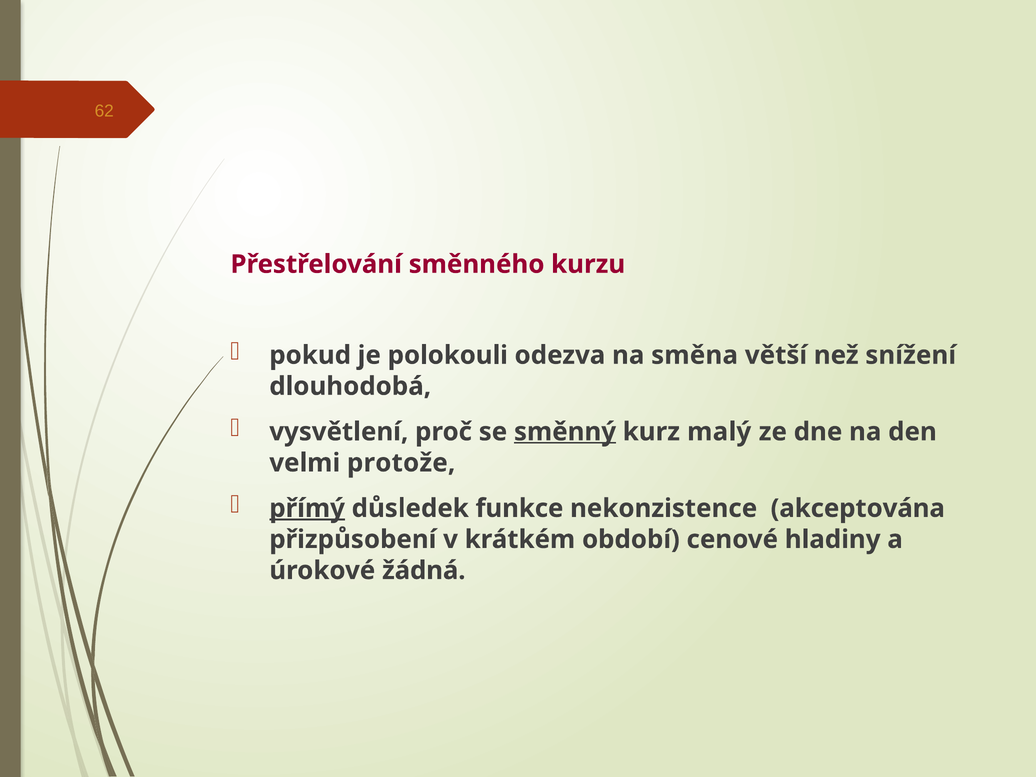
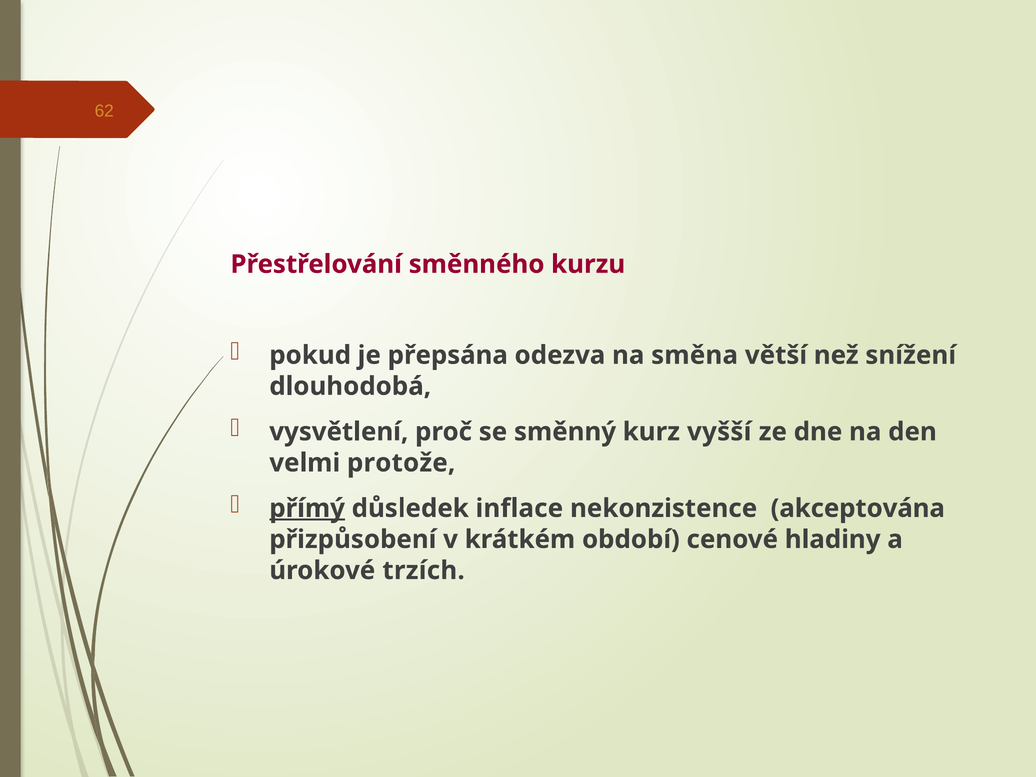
polokouli: polokouli -> přepsána (448, 355)
směnný underline: present -> none (565, 432)
malý: malý -> vyšší (719, 432)
funkce: funkce -> inflace (519, 508)
žádná: žádná -> trzích (424, 571)
